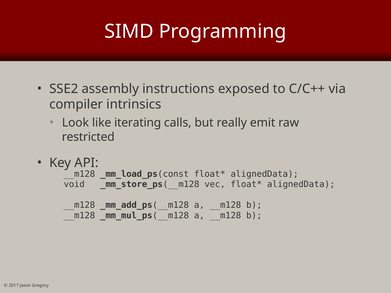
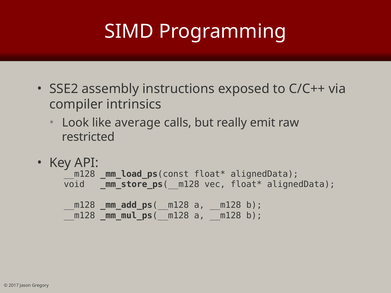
iterating: iterating -> average (138, 123)
